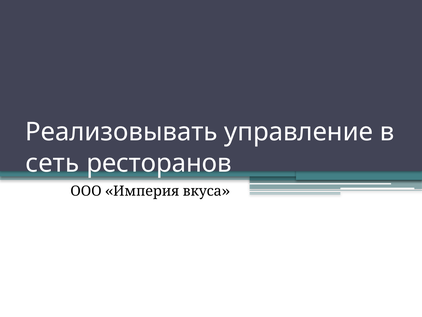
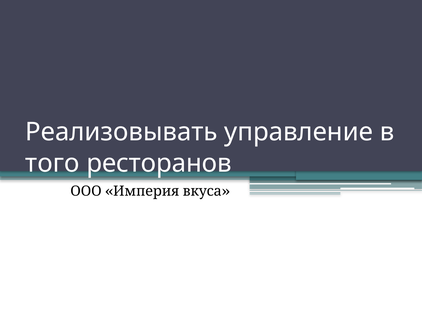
сеть: сеть -> того (52, 163)
